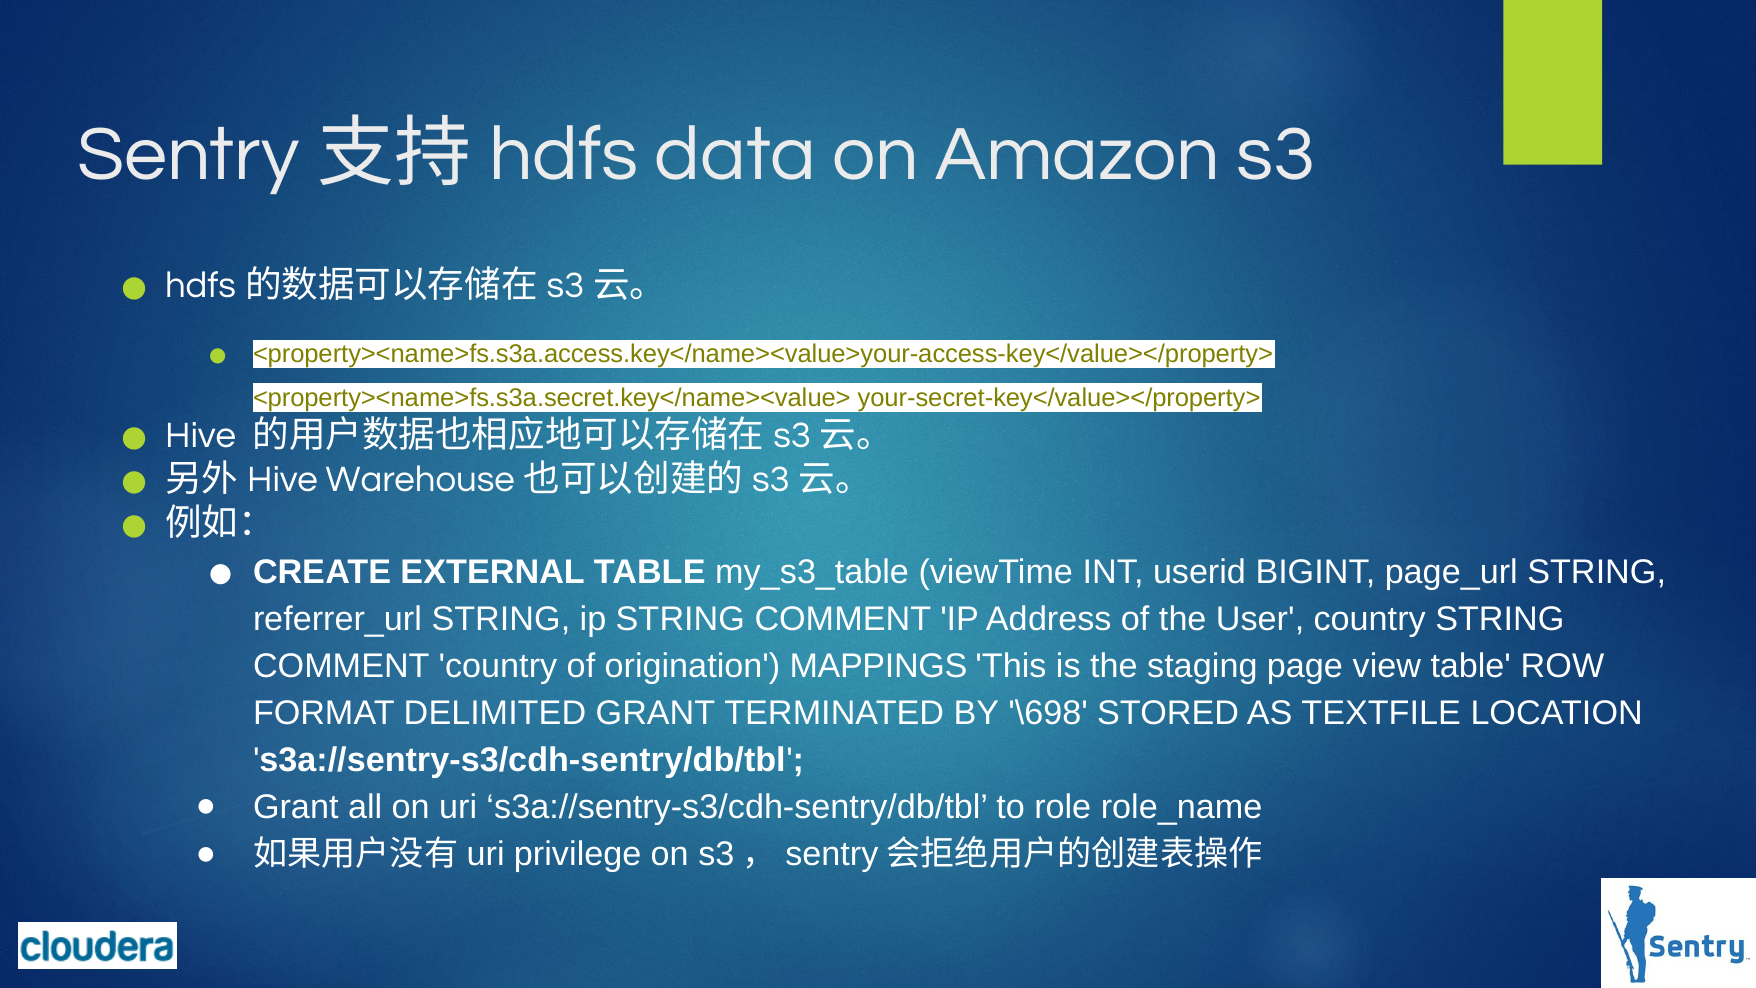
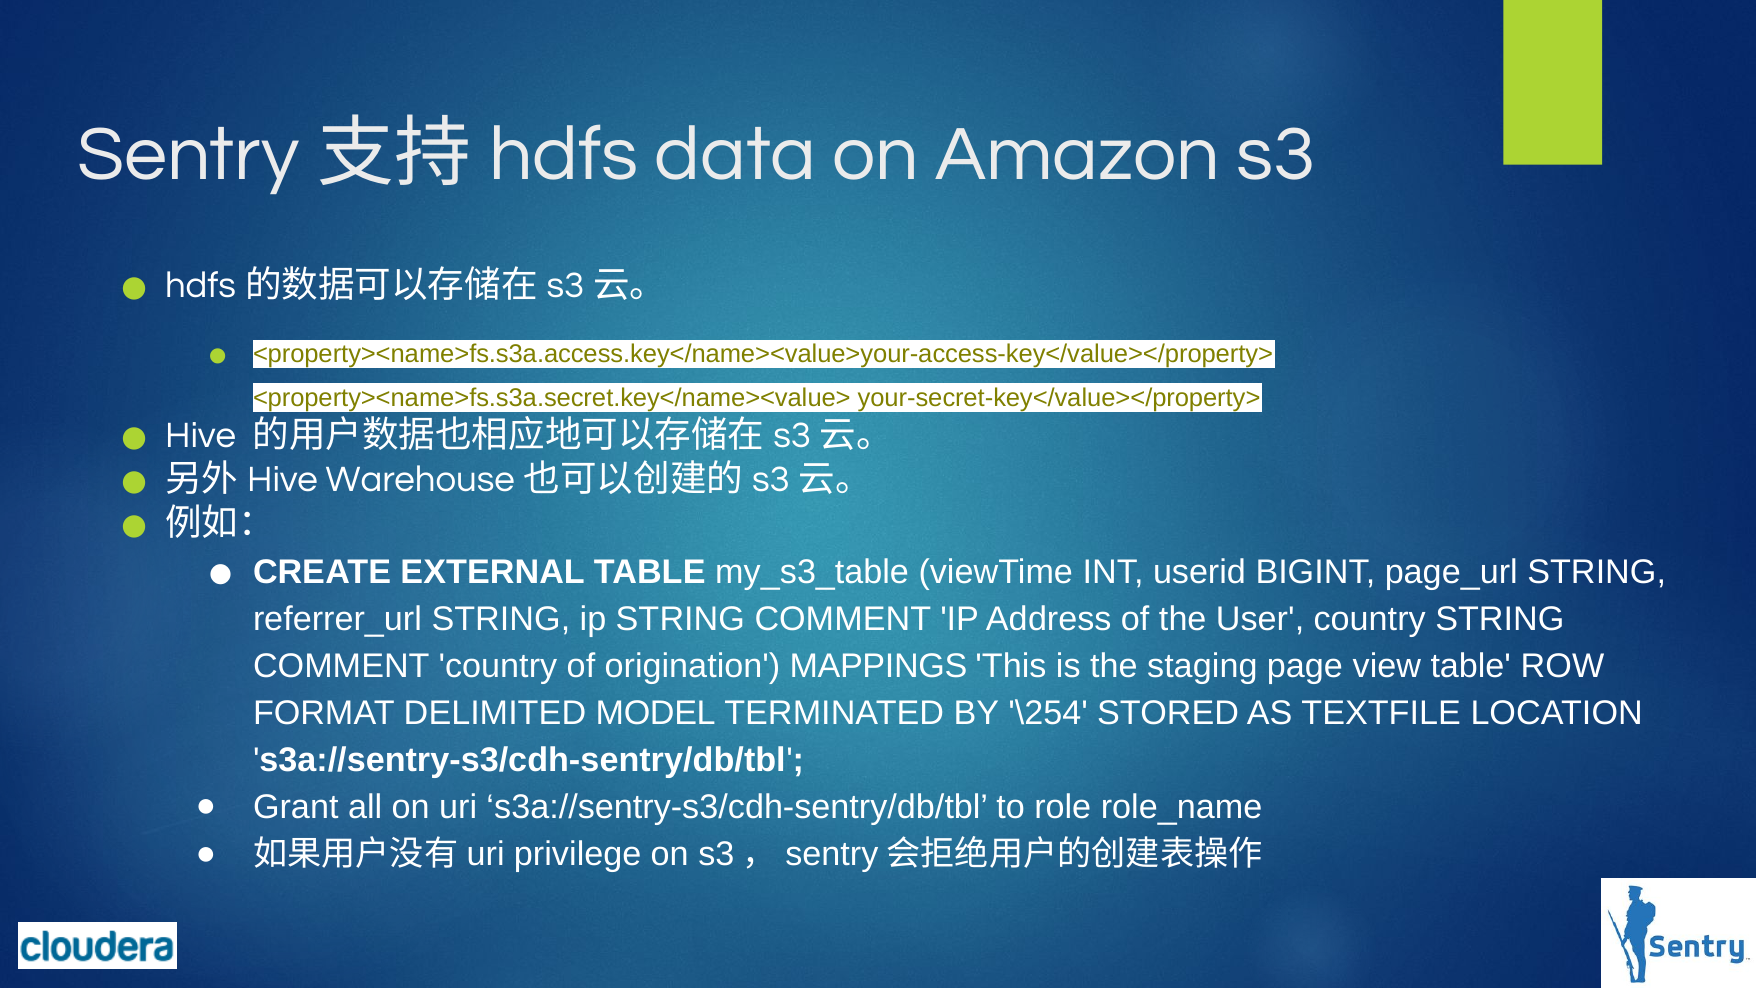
DELIMITED GRANT: GRANT -> MODEL (656, 713)
\698: \698 -> \254 (1048, 713)
